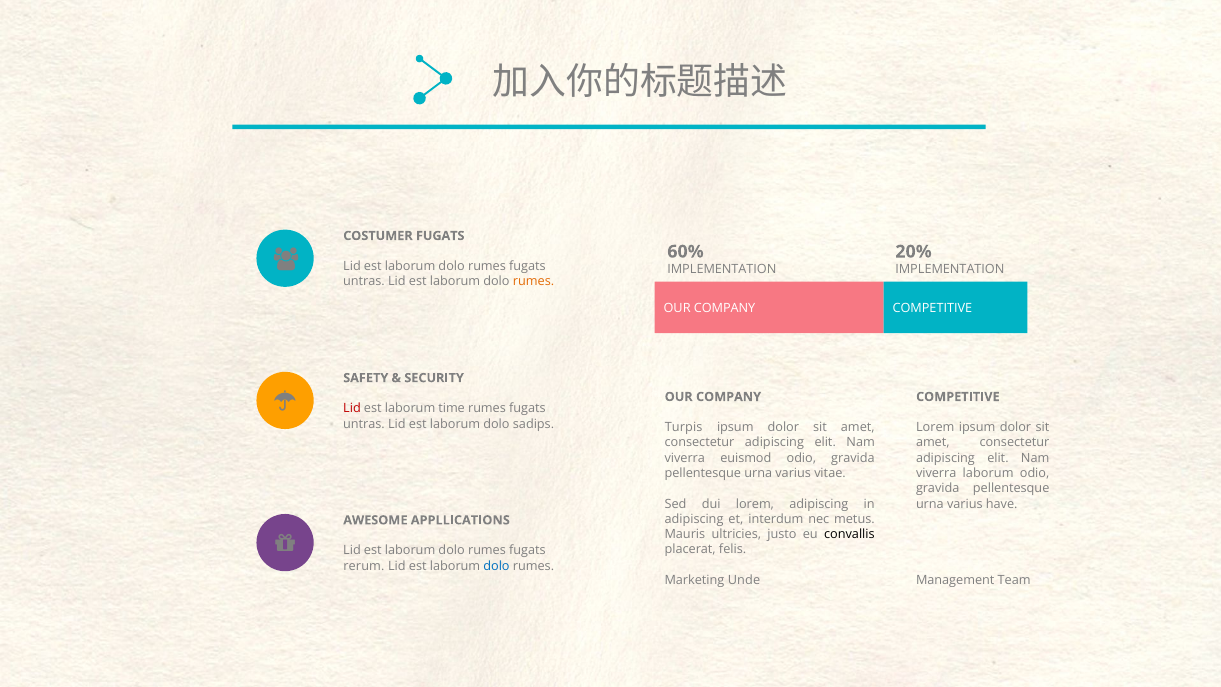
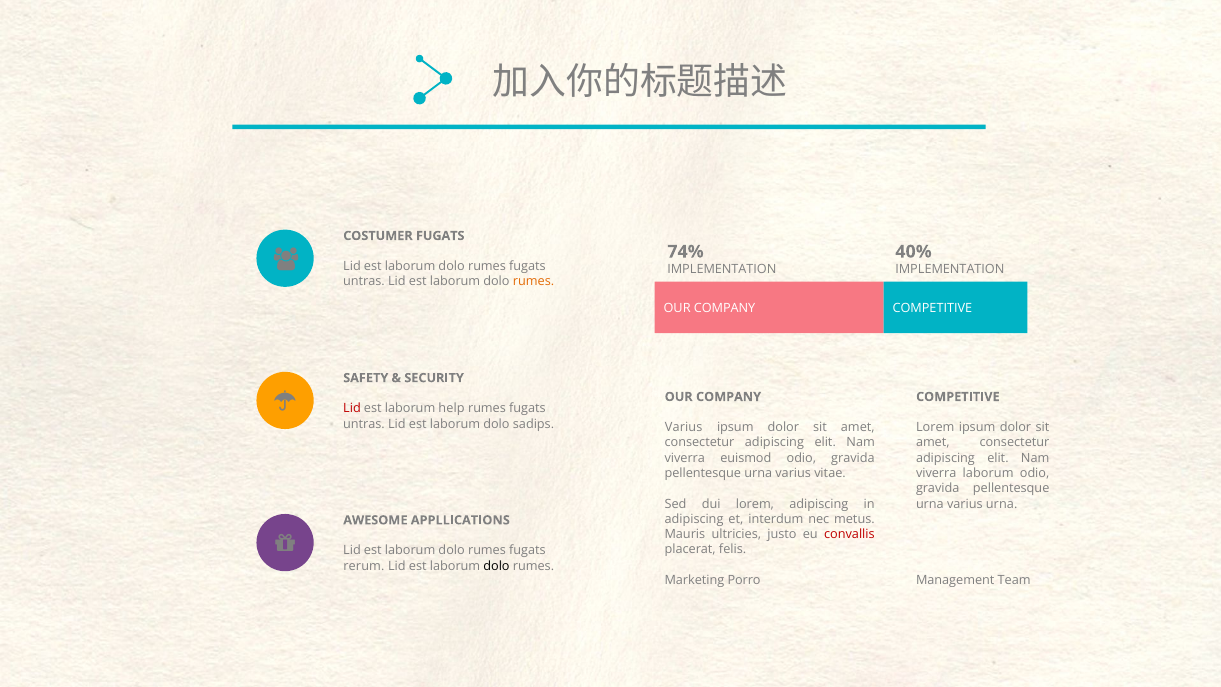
60%: 60% -> 74% (686, 252)
20%: 20% -> 40% (914, 252)
time: time -> help (452, 409)
Turpis: Turpis -> Varius (684, 427)
varius have: have -> urna (1002, 504)
convallis colour: black -> red (849, 534)
dolo colour: blue -> black (497, 566)
Unde: Unde -> Porro (744, 580)
